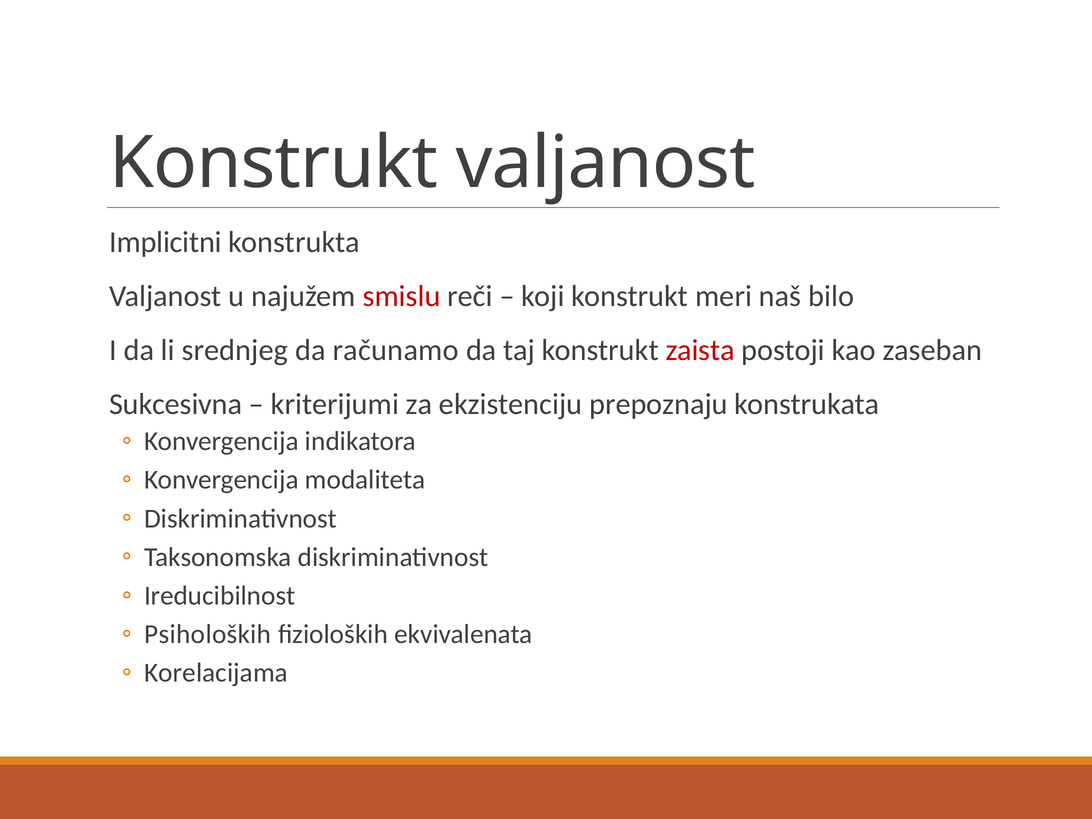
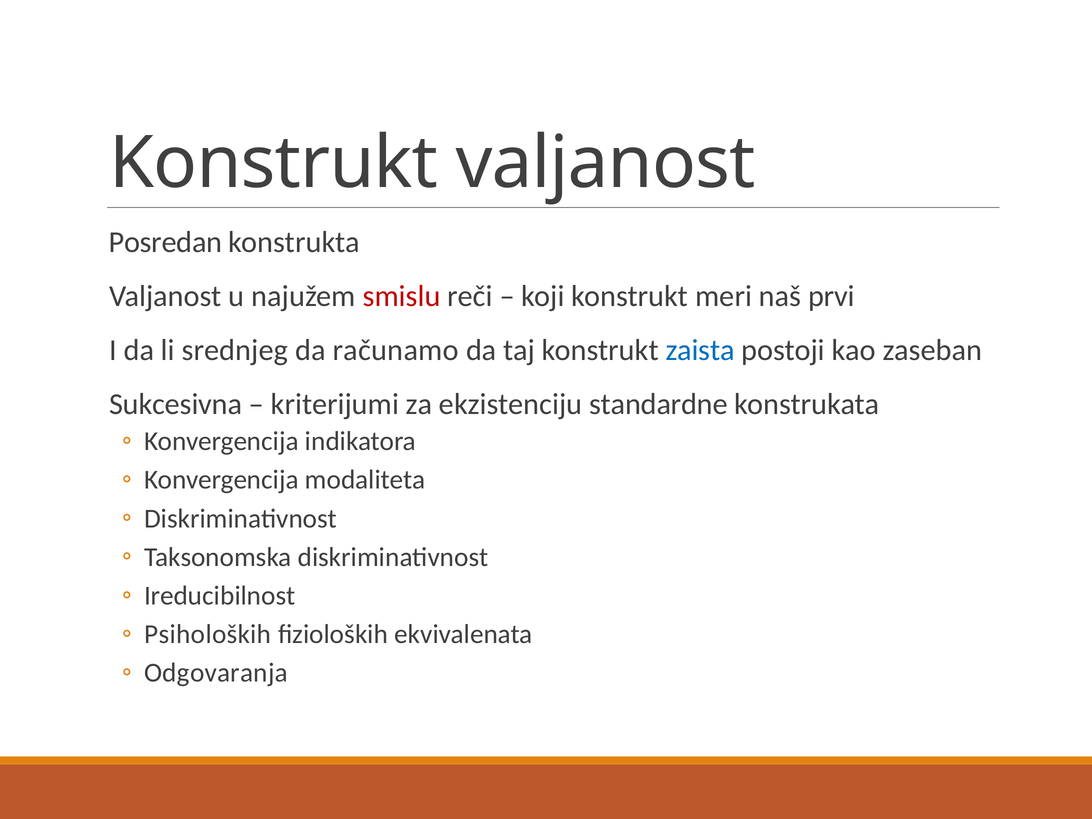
Implicitni: Implicitni -> Posredan (166, 242)
bilo: bilo -> prvi (831, 296)
zaista colour: red -> blue (700, 350)
prepoznaju: prepoznaju -> standardne (658, 404)
Korelacijama: Korelacijama -> Odgovaranja (216, 673)
